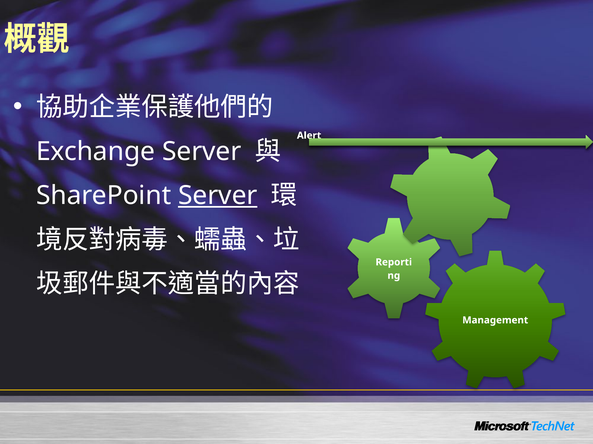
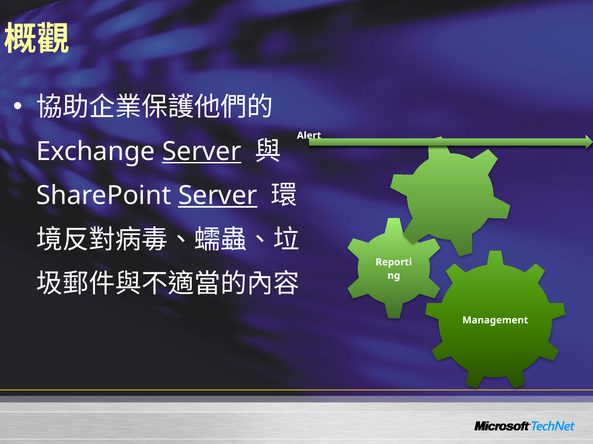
Server underline: none -> present (202, 152)
